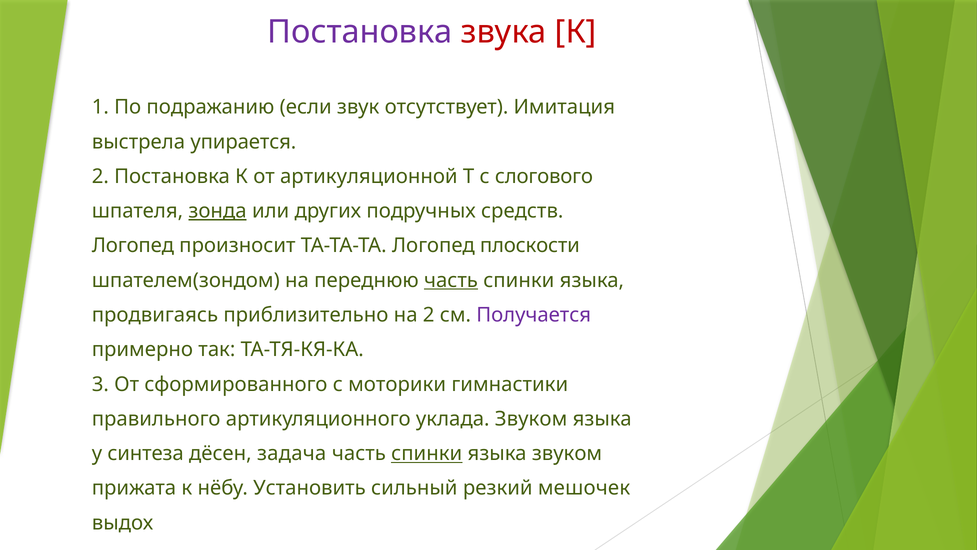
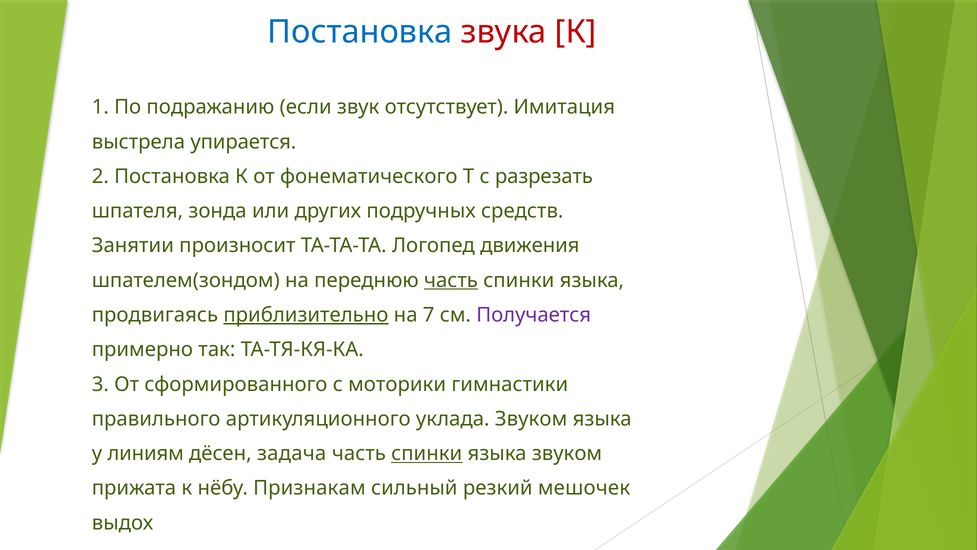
Постановка colour: purple -> blue (360, 32)
артикуляционной: артикуляционной -> фонематического (369, 176)
слогового: слогового -> разрезать (544, 176)
зонда underline: present -> none (218, 211)
Логопед: Логопед -> Занятии (133, 246)
плоскости: плоскости -> движения (530, 246)
приблизительно underline: none -> present (306, 315)
на 2: 2 -> 7 (429, 315)
синтеза: синтеза -> линиям (146, 453)
Установить: Установить -> Признакам (309, 488)
